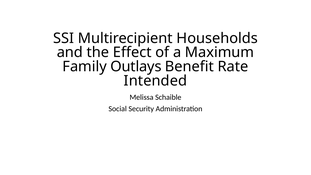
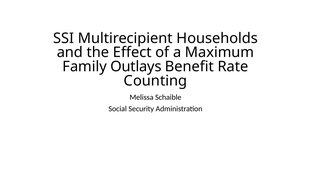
Intended: Intended -> Counting (155, 81)
